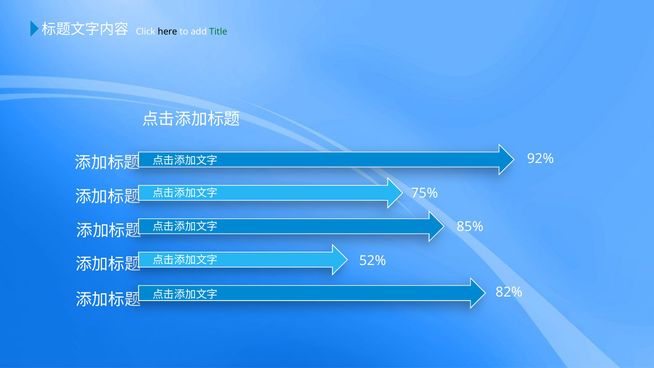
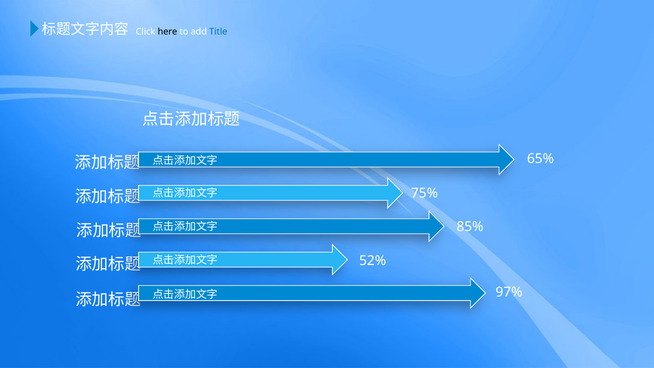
Title colour: green -> blue (218, 32)
92%: 92% -> 65% (541, 159)
82%: 82% -> 97% (509, 292)
